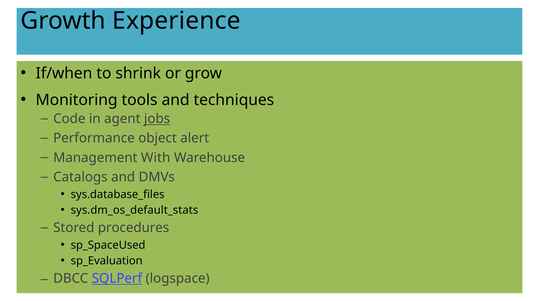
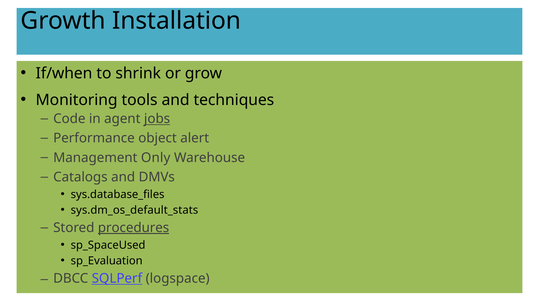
Experience: Experience -> Installation (177, 21)
With: With -> Only (156, 158)
procedures underline: none -> present (134, 228)
